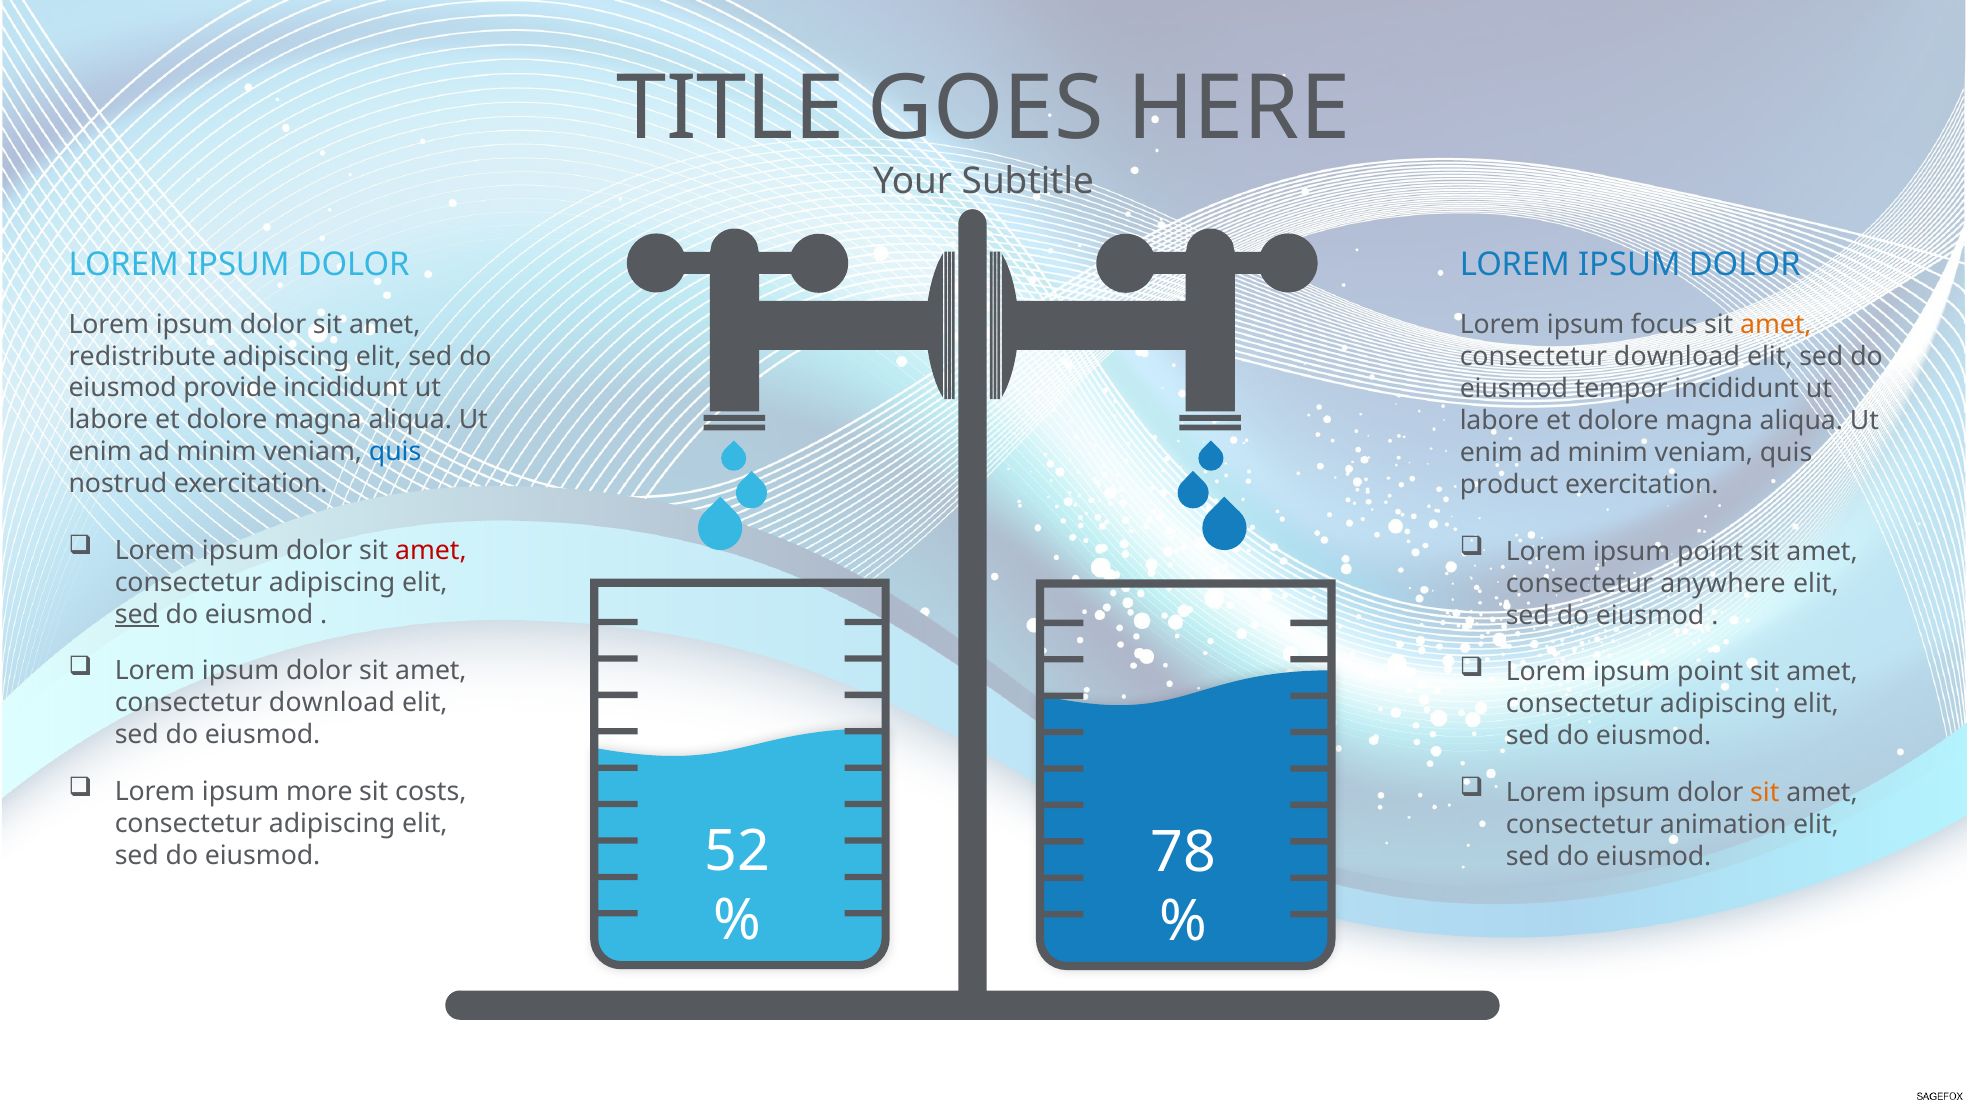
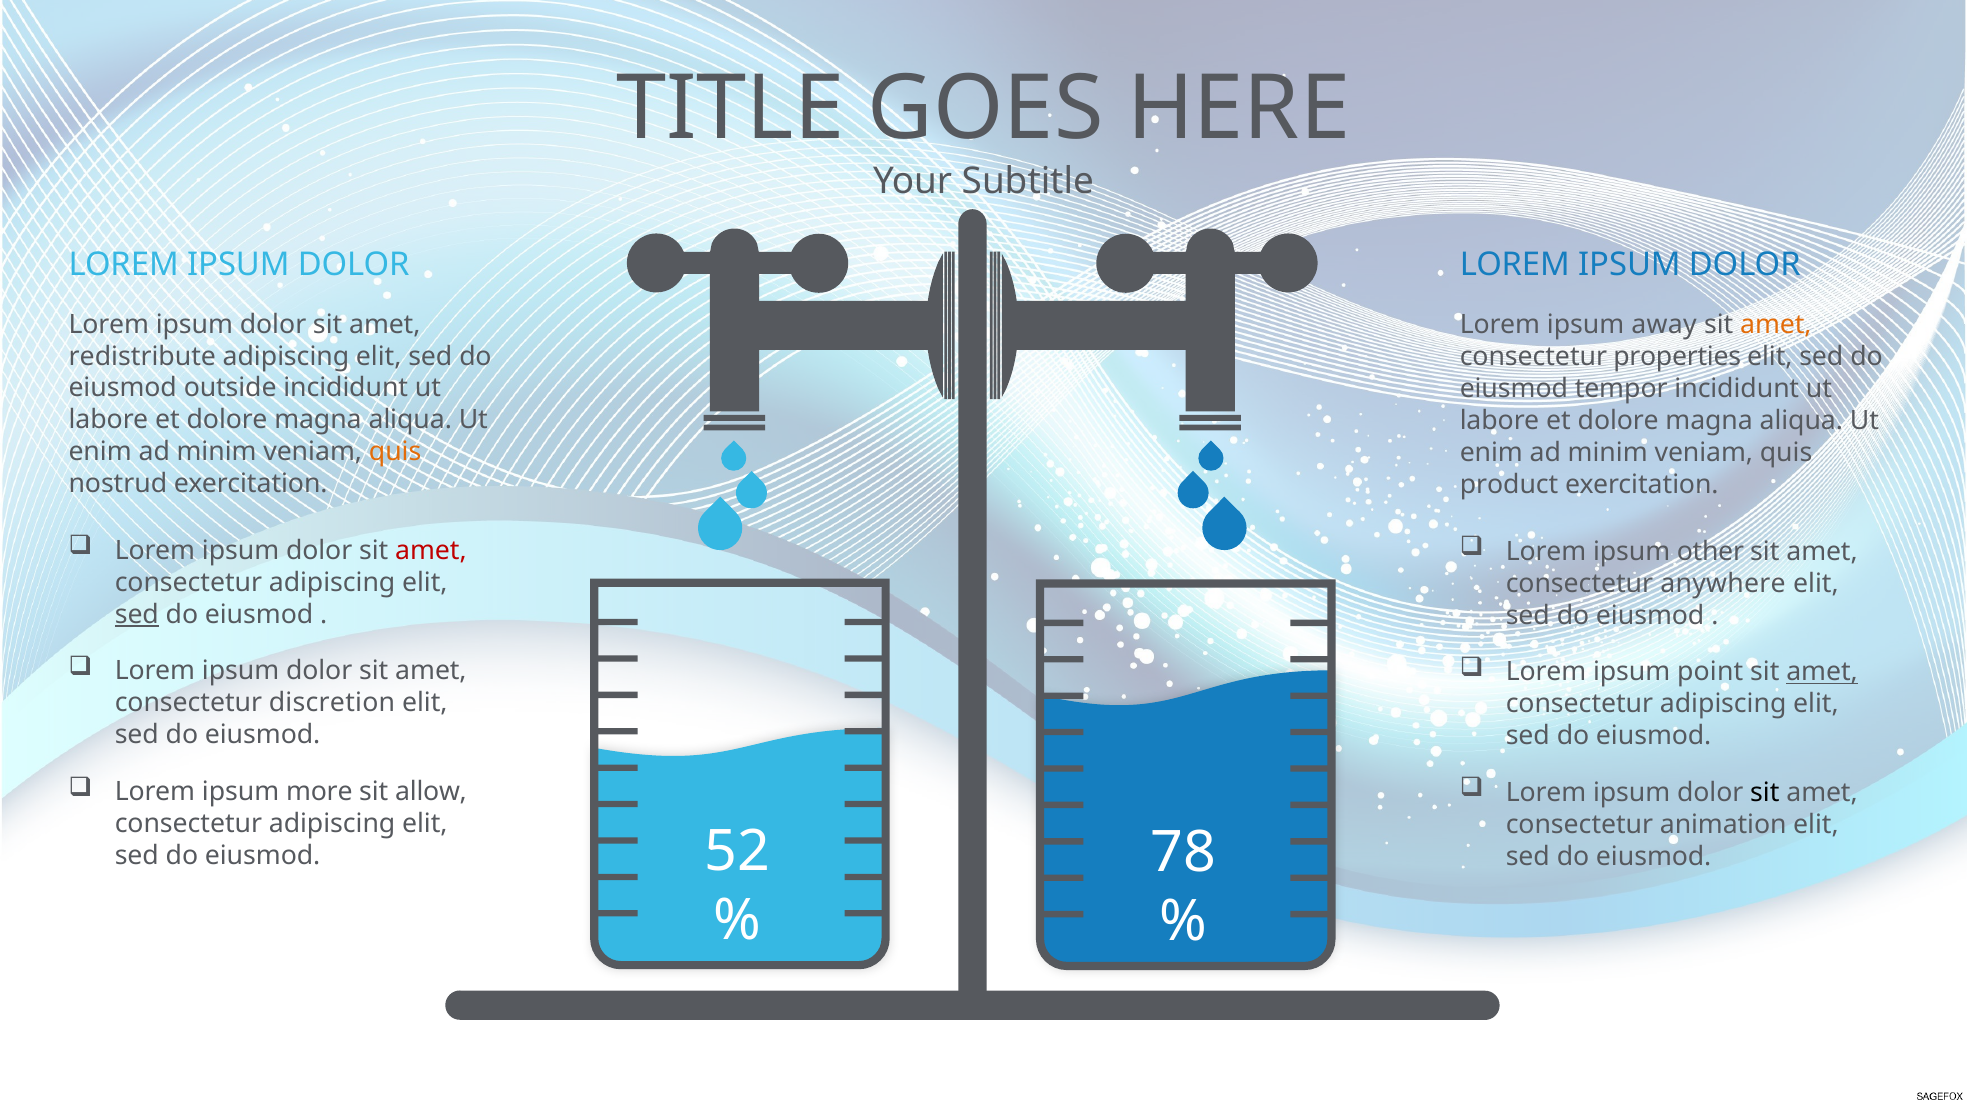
focus: focus -> away (1664, 325)
download: download -> properties (1677, 357)
provide: provide -> outside (230, 388)
quis colour: blue -> orange (395, 452)
point: point -> other (1710, 552)
amet underline: none -> present (1822, 672)
download: download -> discretion (332, 703)
costs: costs -> allow (431, 792)
sit colour: orange -> black (1765, 793)
